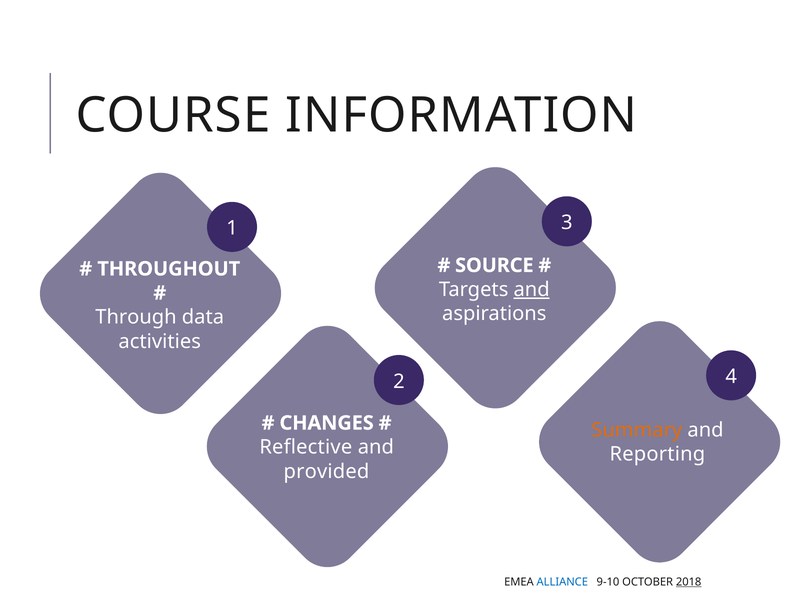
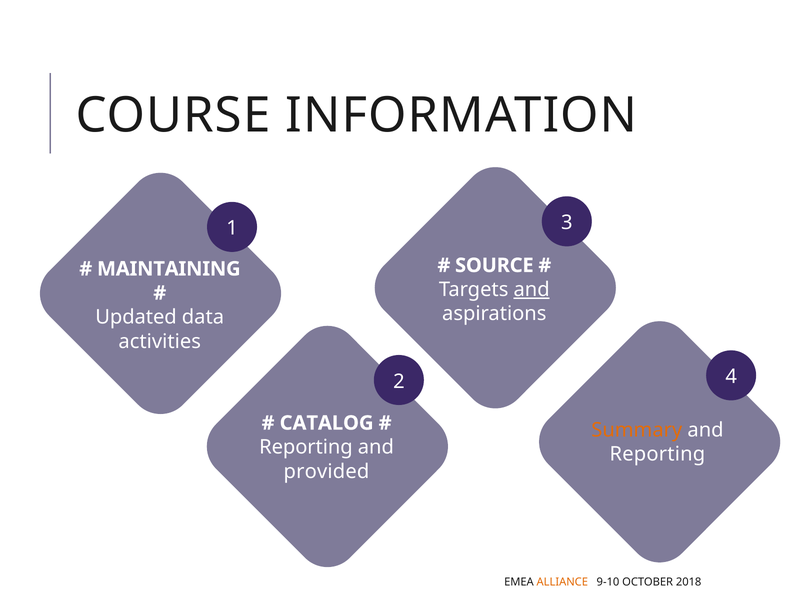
THROUGHOUT: THROUGHOUT -> MAINTAINING (169, 269)
Through: Through -> Updated (136, 317)
CHANGES: CHANGES -> CATALOG (327, 423)
Reflective: Reflective -> Reporting (306, 447)
ALLIANCE colour: blue -> orange (562, 582)
2018 underline: present -> none (689, 582)
